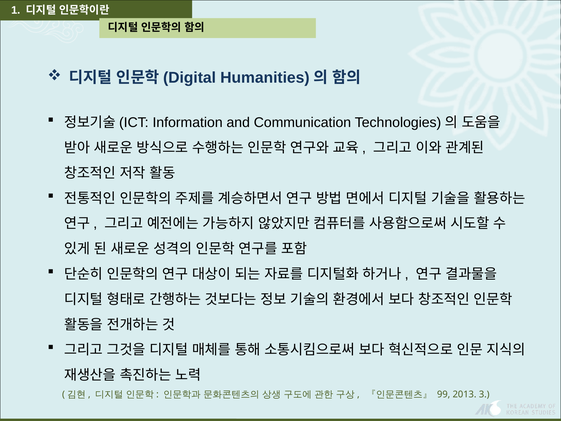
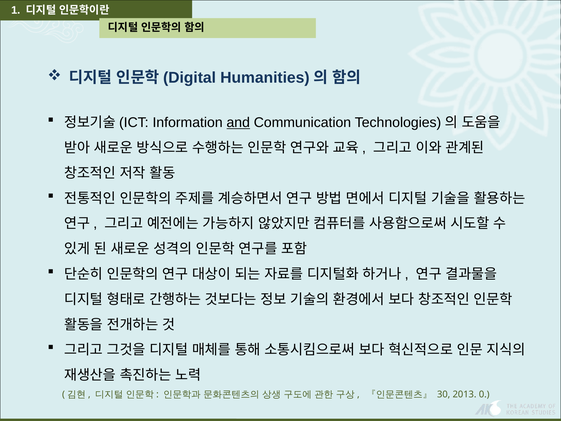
and underline: none -> present (238, 123)
99: 99 -> 30 (444, 394)
3: 3 -> 0 (484, 394)
